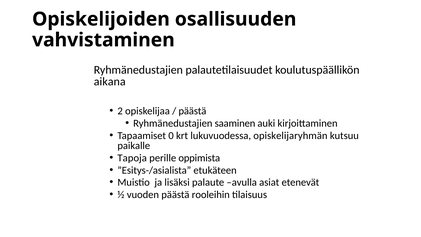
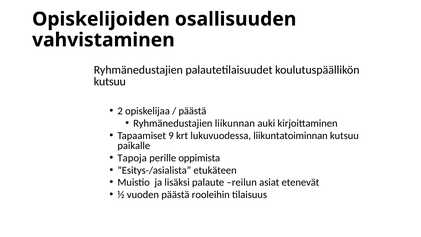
aikana: aikana -> kutsuu (110, 81)
saaminen: saaminen -> liikunnan (235, 123)
0: 0 -> 9 (171, 135)
opiskelijaryhmän: opiskelijaryhmän -> liikuntatoiminnan (291, 135)
avulla: avulla -> reilun (242, 182)
